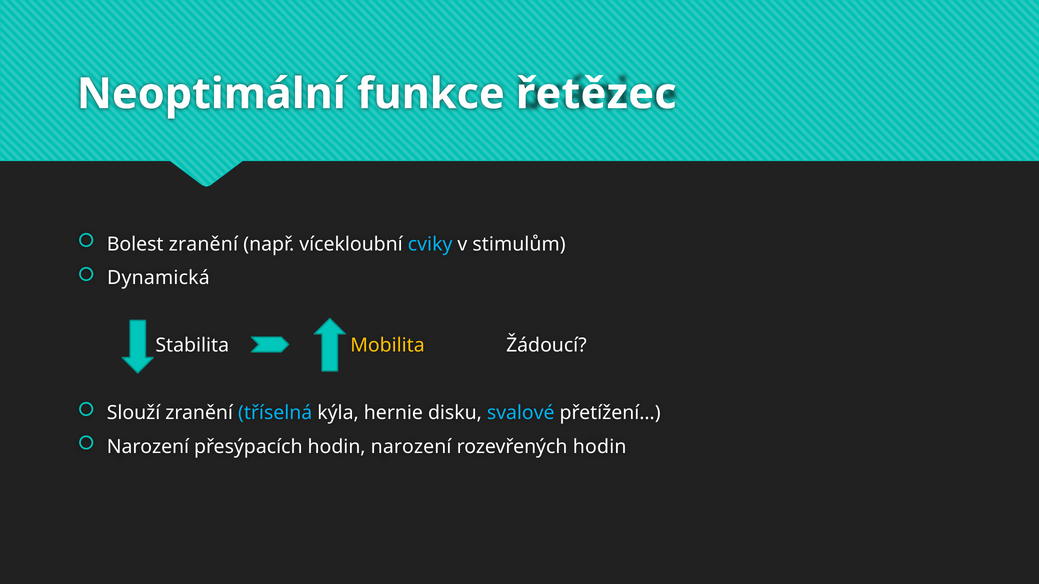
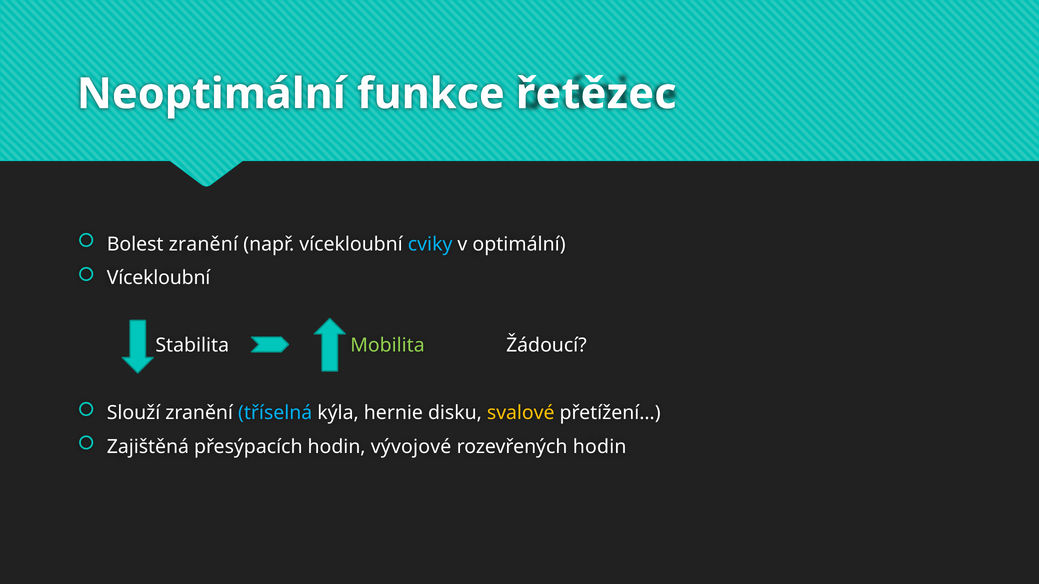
stimulům: stimulům -> optimální (519, 244)
Dynamická: Dynamická -> Vícekloubní (159, 278)
Mobilita colour: yellow -> light green (387, 346)
svalové colour: light blue -> yellow (521, 413)
Narození: Narození -> Zajištěná (148, 447)
hodin narození: narození -> vývojové (411, 447)
